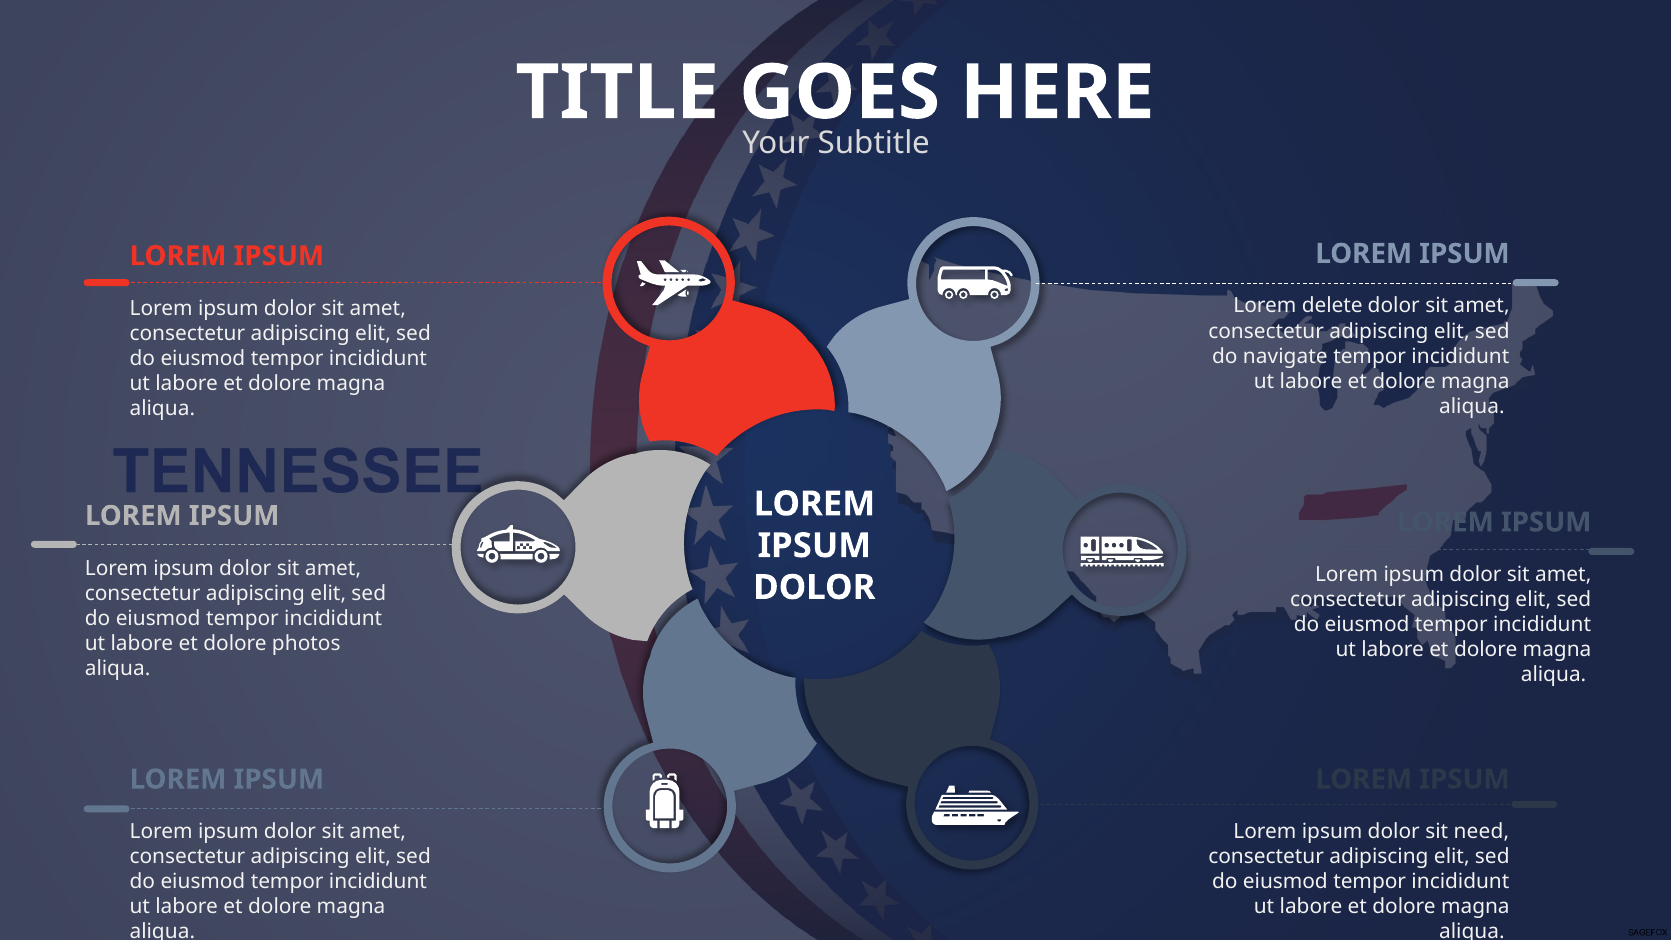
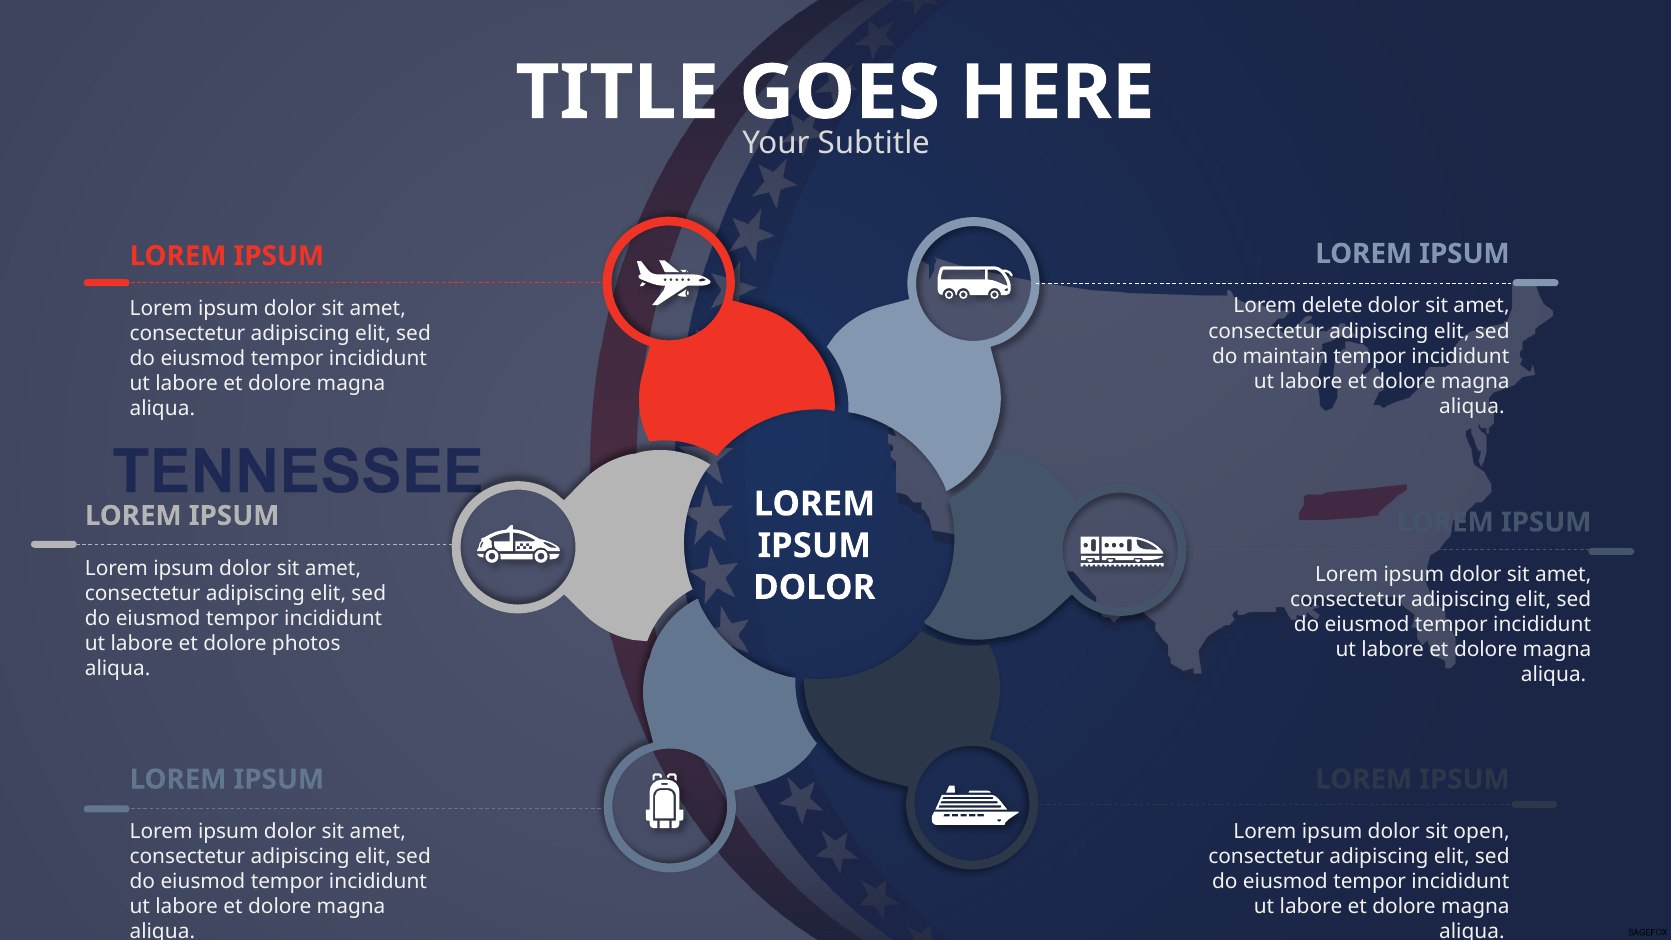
navigate: navigate -> maintain (1285, 356)
need: need -> open (1482, 832)
